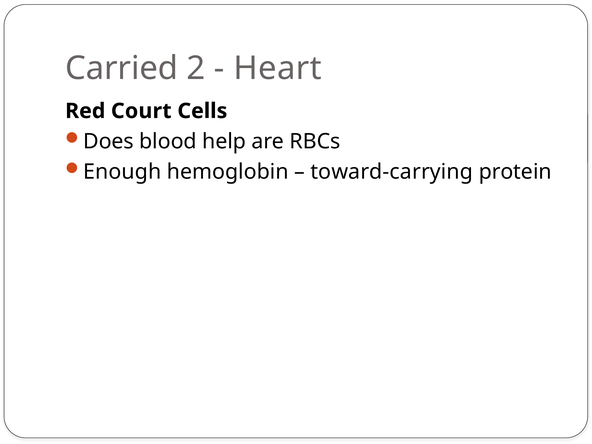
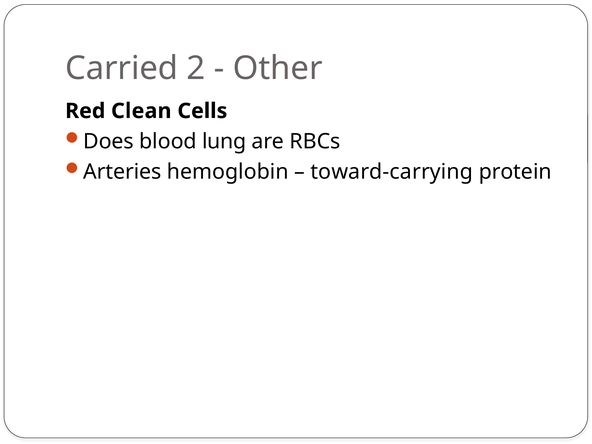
Heart: Heart -> Other (278, 68)
Court: Court -> Clean (141, 111)
help: help -> lung (224, 141)
Enough: Enough -> Arteries (122, 172)
